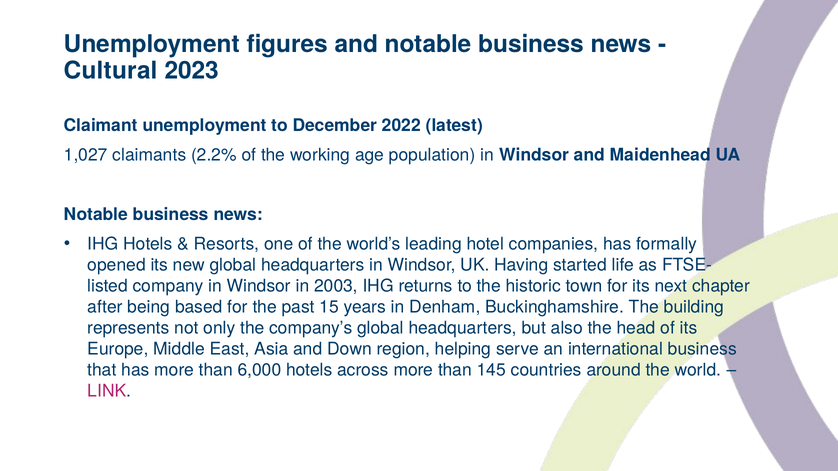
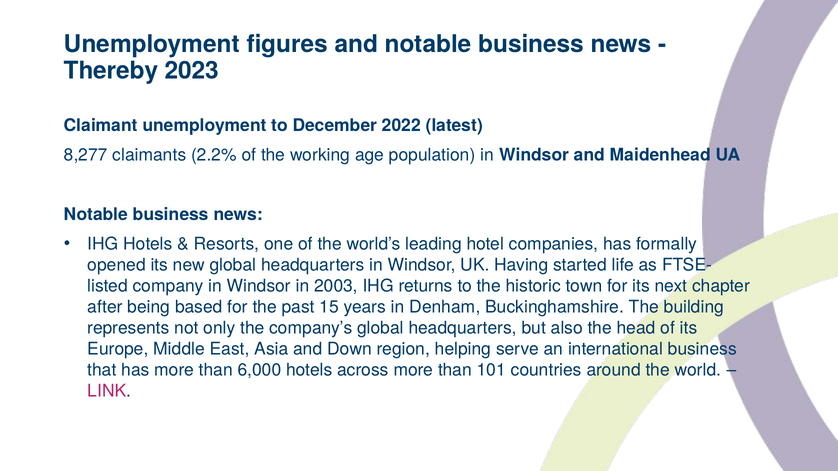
Cultural: Cultural -> Thereby (111, 71)
1,027: 1,027 -> 8,277 (86, 155)
145: 145 -> 101 (491, 370)
